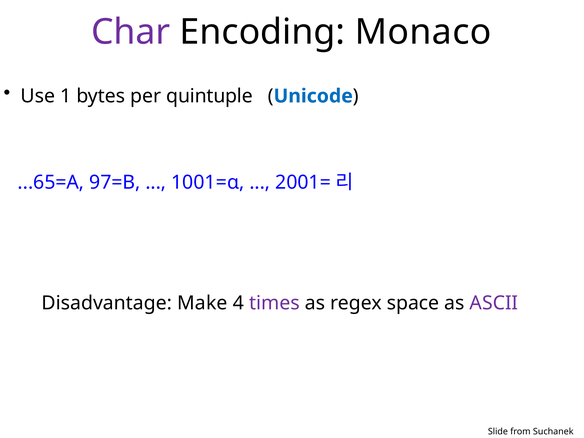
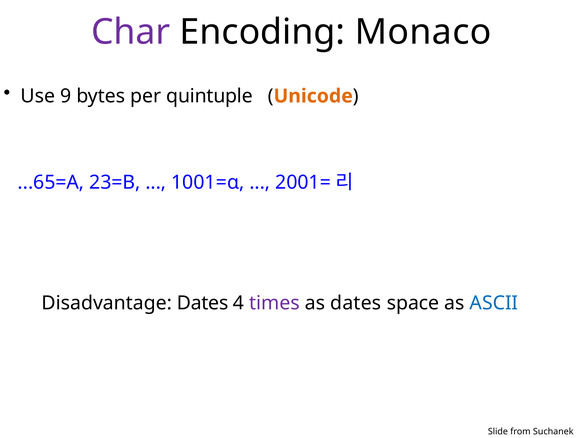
1: 1 -> 9 (66, 96)
Unicode colour: blue -> orange (313, 96)
97=B: 97=B -> 23=B (115, 182)
Disadvantage Make: Make -> Dates (203, 303)
as regex: regex -> dates (356, 303)
ASCII colour: purple -> blue (494, 303)
